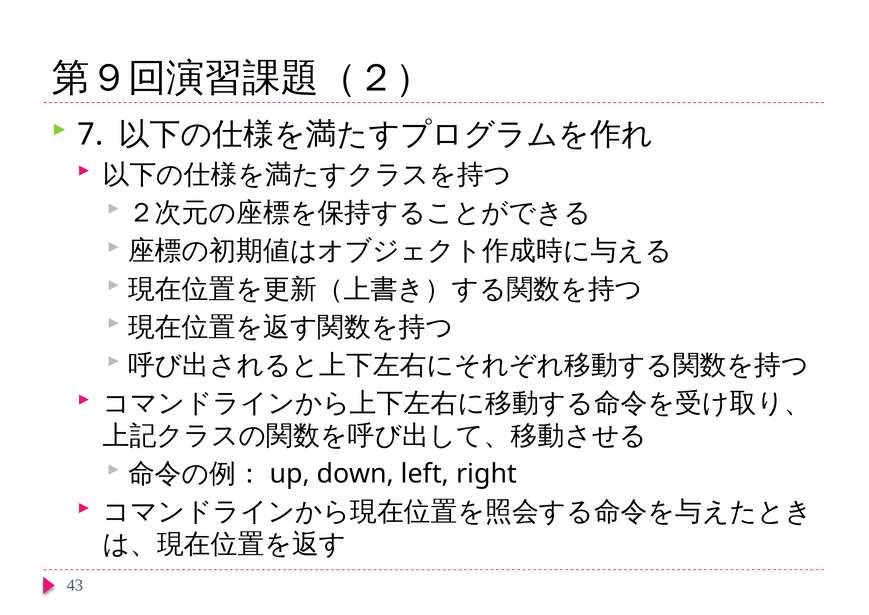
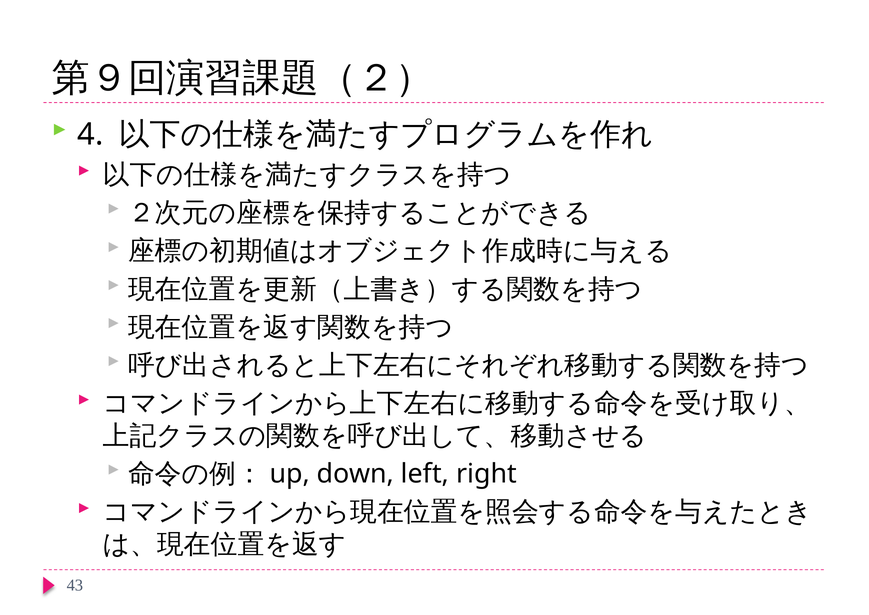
7: 7 -> 4 (90, 134)
